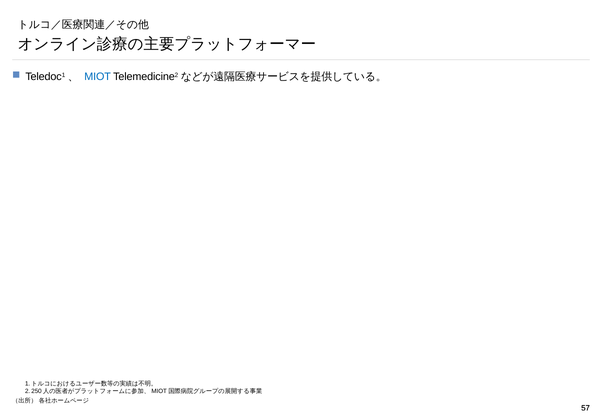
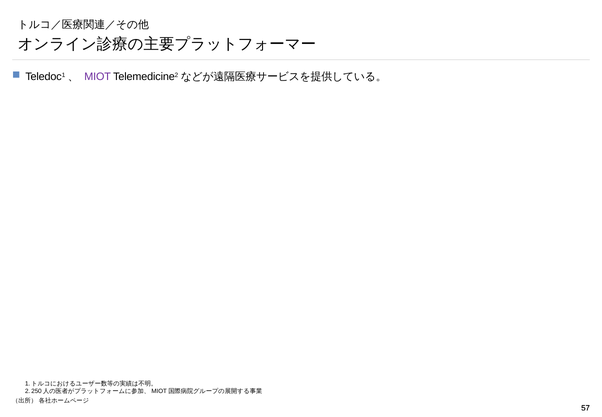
MIOT colour: blue -> purple (98, 77)
